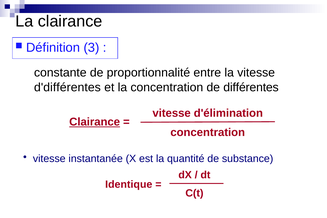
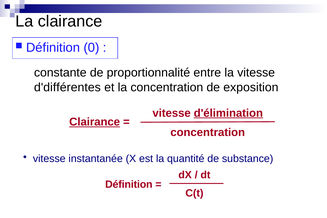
3: 3 -> 0 (92, 48)
différentes: différentes -> exposition (251, 87)
d'élimination underline: none -> present (228, 113)
Identique: Identique -> Définition (129, 184)
